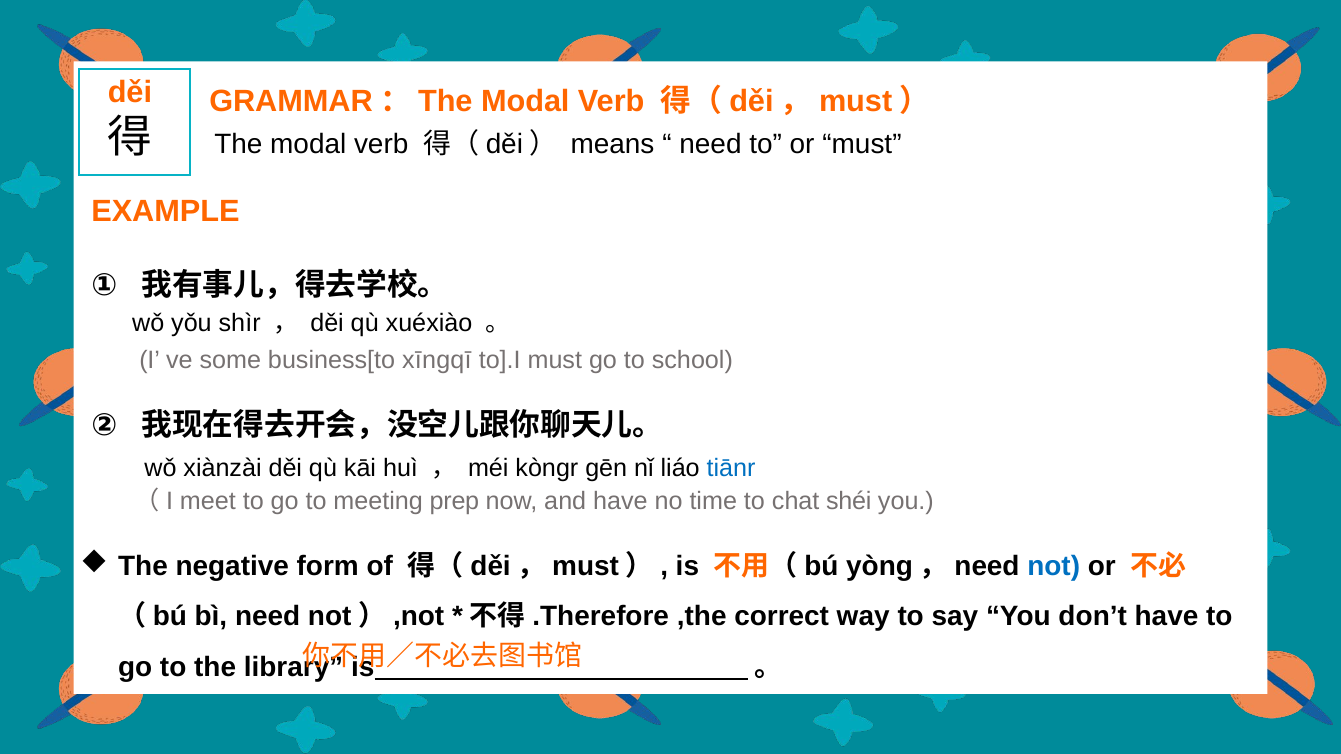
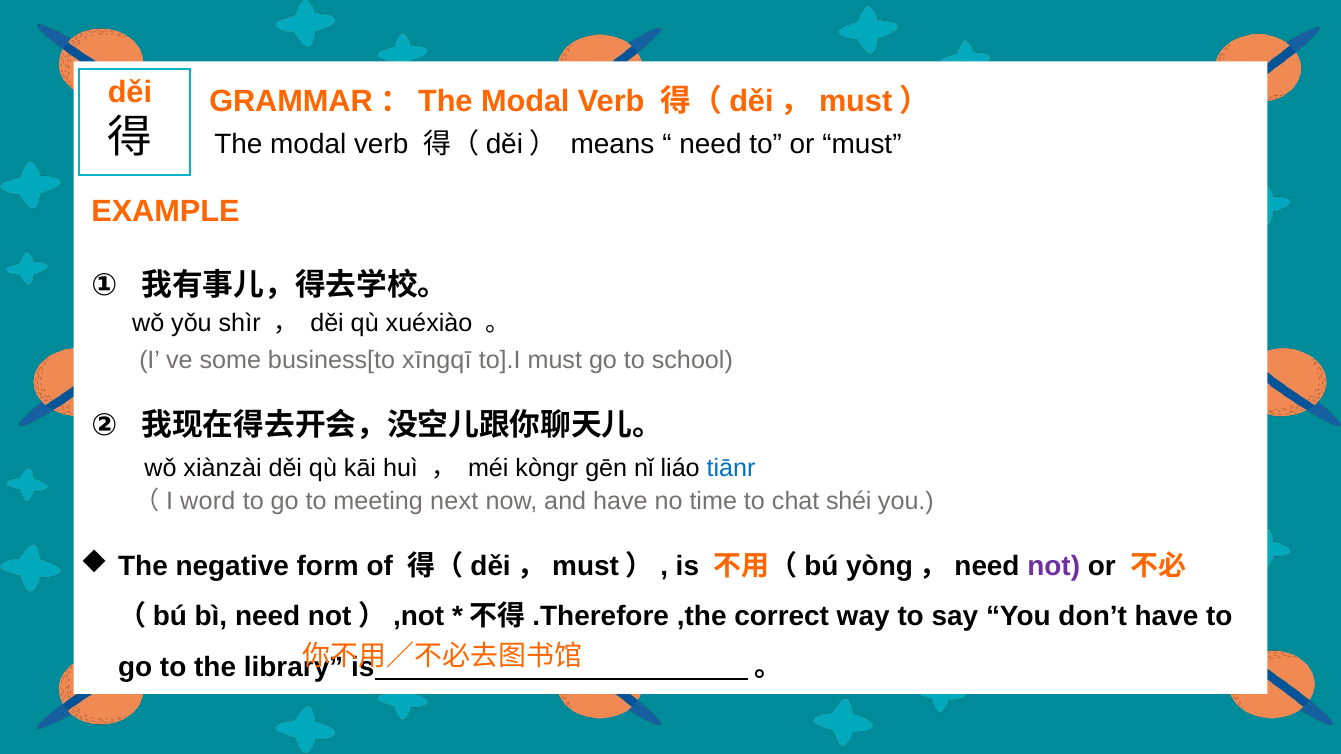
meet: meet -> word (208, 501)
prep: prep -> next (454, 501)
not colour: blue -> purple (1054, 567)
